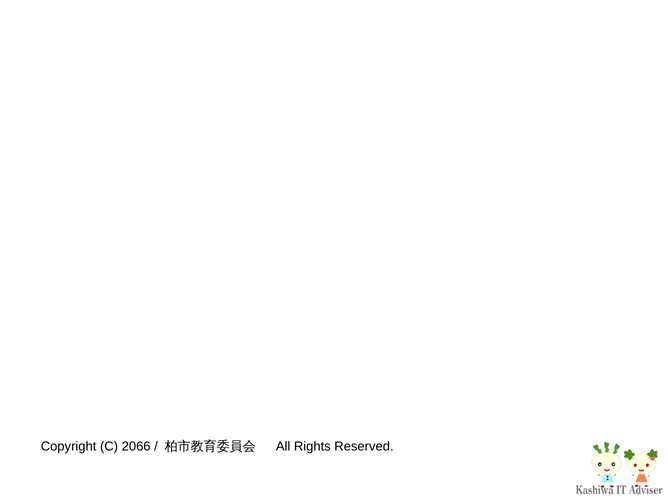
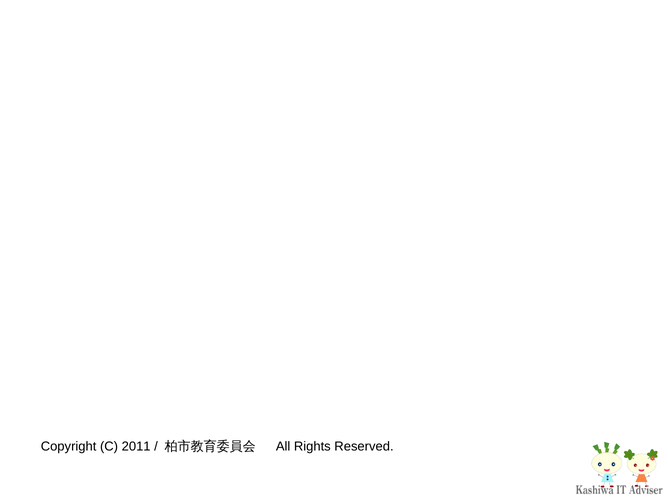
2066: 2066 -> 2011 (136, 447)
